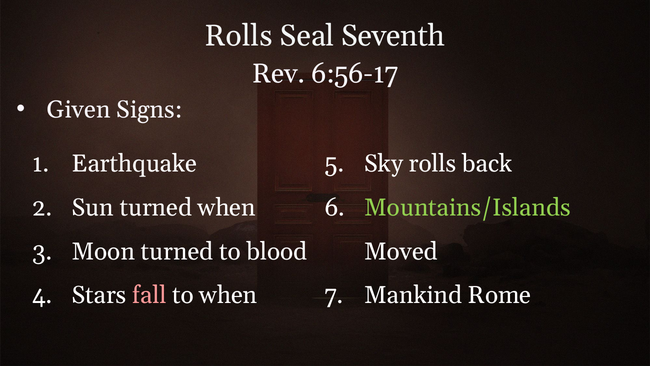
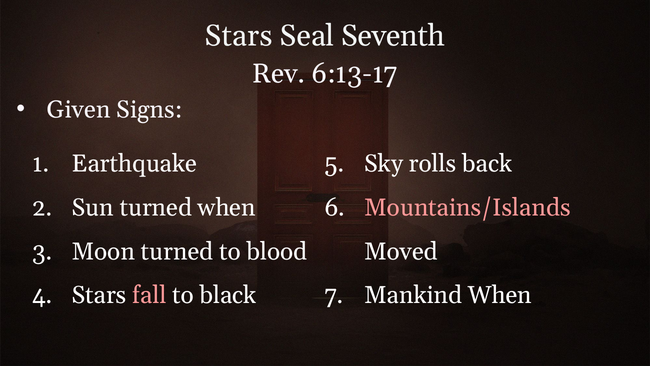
Rolls: Rolls -> Stars (239, 36)
6:56-17: 6:56-17 -> 6:13-17 (355, 74)
Mountains/Islands colour: light green -> pink (467, 207)
to when: when -> black (228, 295)
Mankind Rome: Rome -> When (500, 295)
